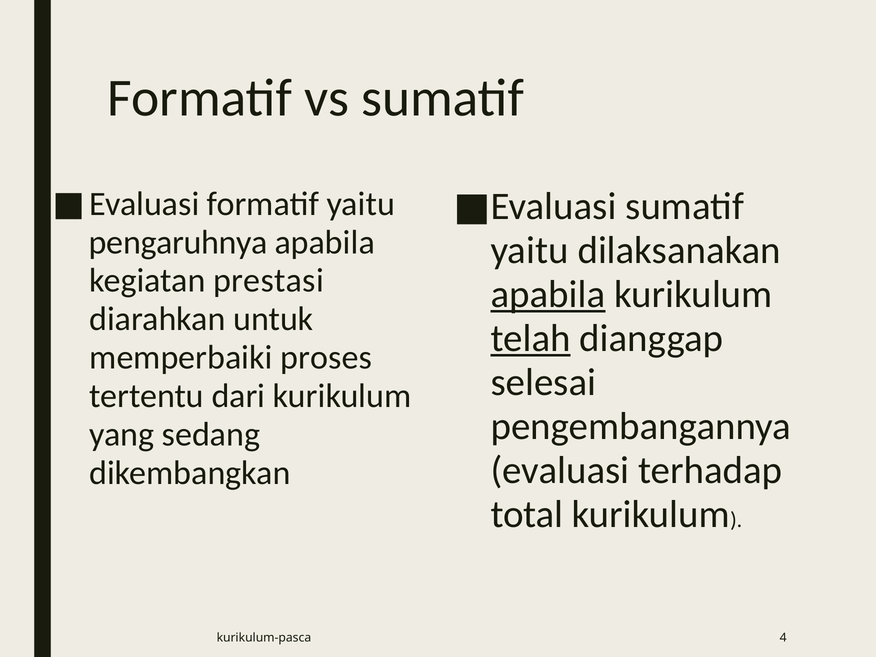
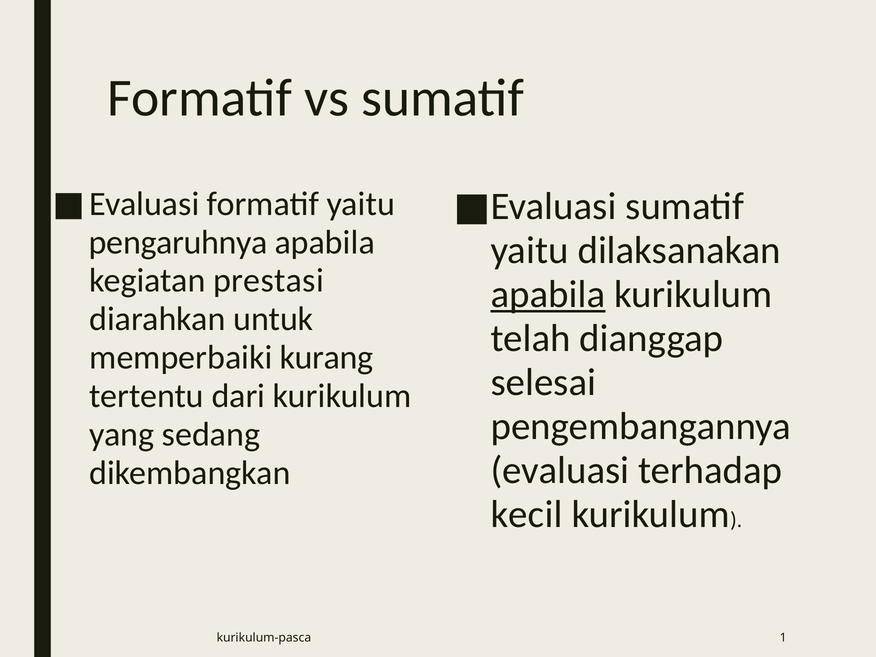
telah underline: present -> none (531, 338)
proses: proses -> kurang (326, 358)
total: total -> kecil (527, 514)
4: 4 -> 1 (783, 637)
